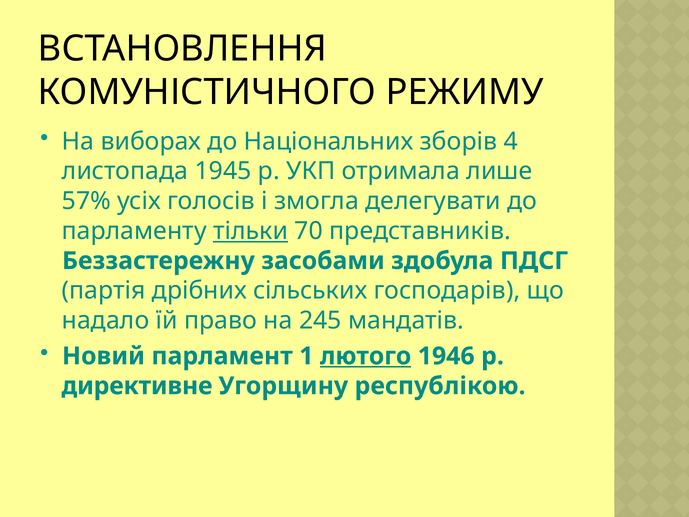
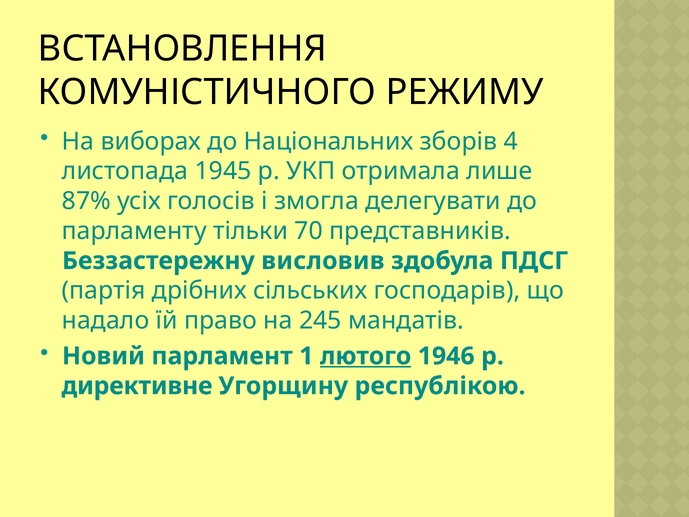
57%: 57% -> 87% (86, 201)
тільки underline: present -> none (251, 231)
засобами: засобами -> висловив (323, 261)
